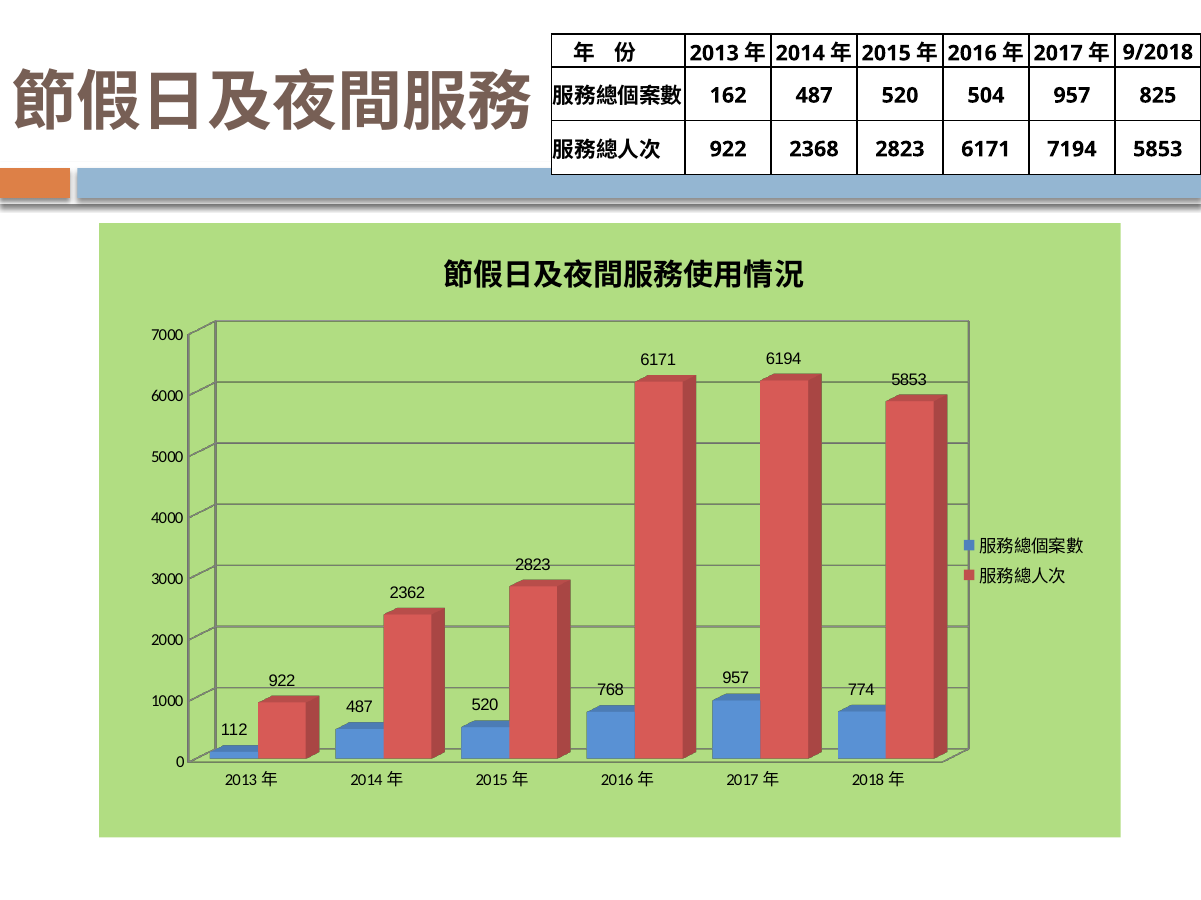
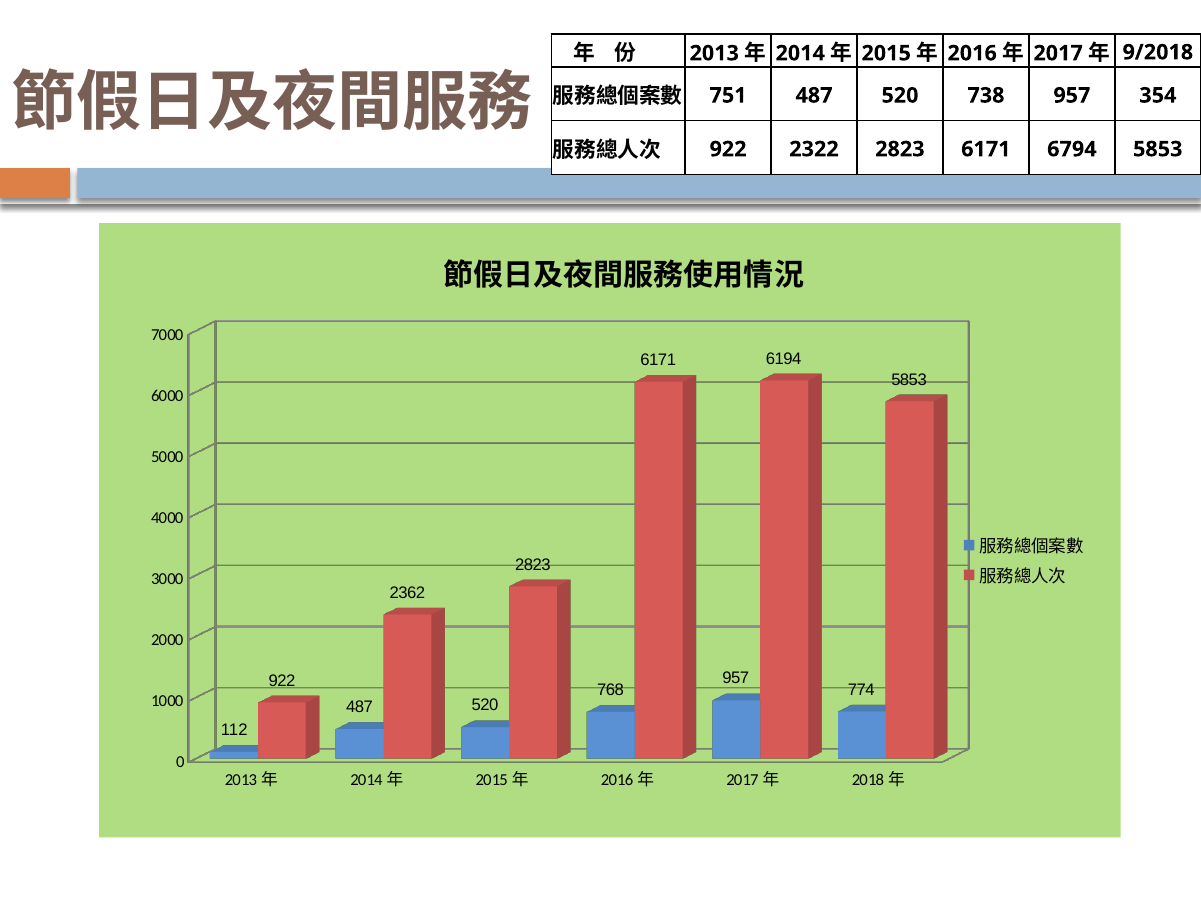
162: 162 -> 751 (728, 96)
504: 504 -> 738 (986, 96)
825: 825 -> 354 (1158, 96)
2368: 2368 -> 2322 (814, 149)
7194: 7194 -> 6794 (1072, 149)
